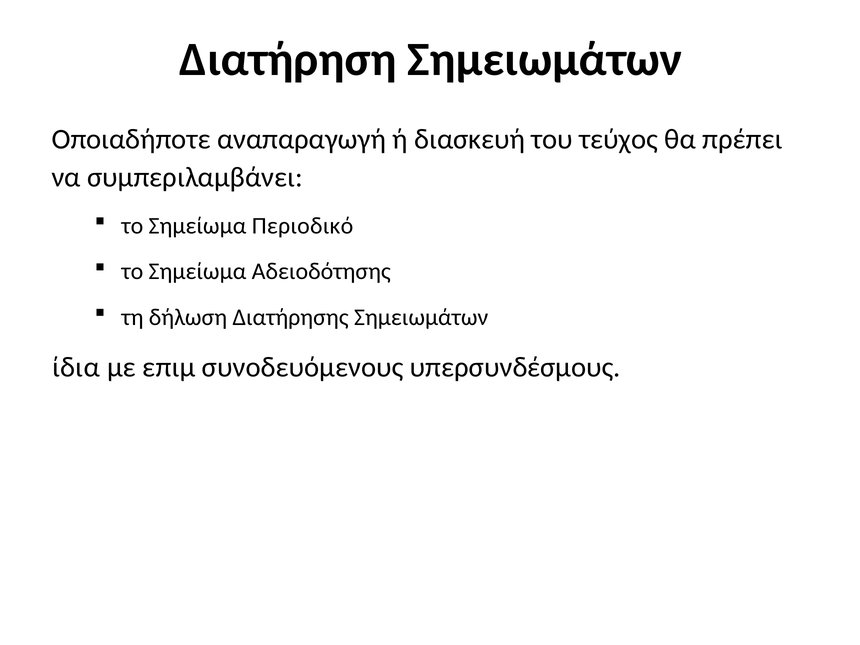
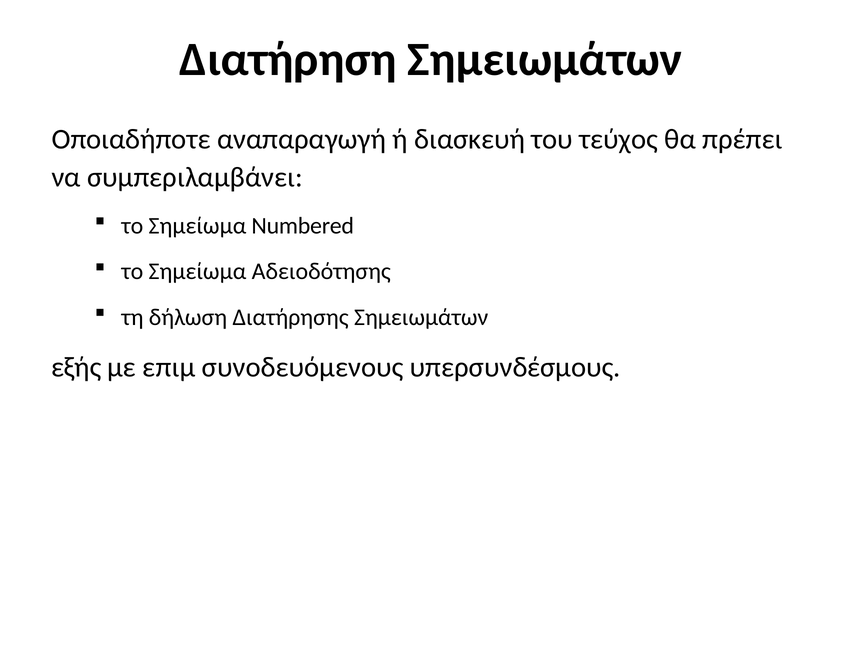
Περιοδικό: Περιοδικό -> Numbered (303, 226)
ίδια: ίδια -> εξής (76, 367)
